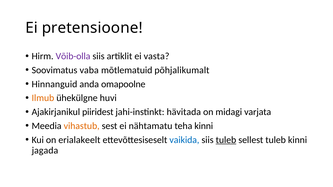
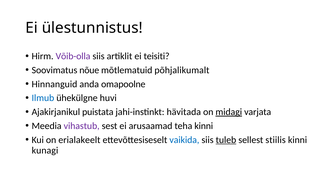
pretensioone: pretensioone -> ülestunnistus (92, 28)
vasta: vasta -> teisiti (157, 56)
vaba: vaba -> nõue (89, 70)
Ilmub colour: orange -> blue (43, 98)
piiridest: piiridest -> puistata (98, 112)
midagi underline: none -> present (229, 112)
vihastub colour: orange -> purple (82, 126)
nähtamatu: nähtamatu -> arusaamad (151, 126)
sellest tuleb: tuleb -> stiilis (276, 140)
jagada: jagada -> kunagi (45, 151)
